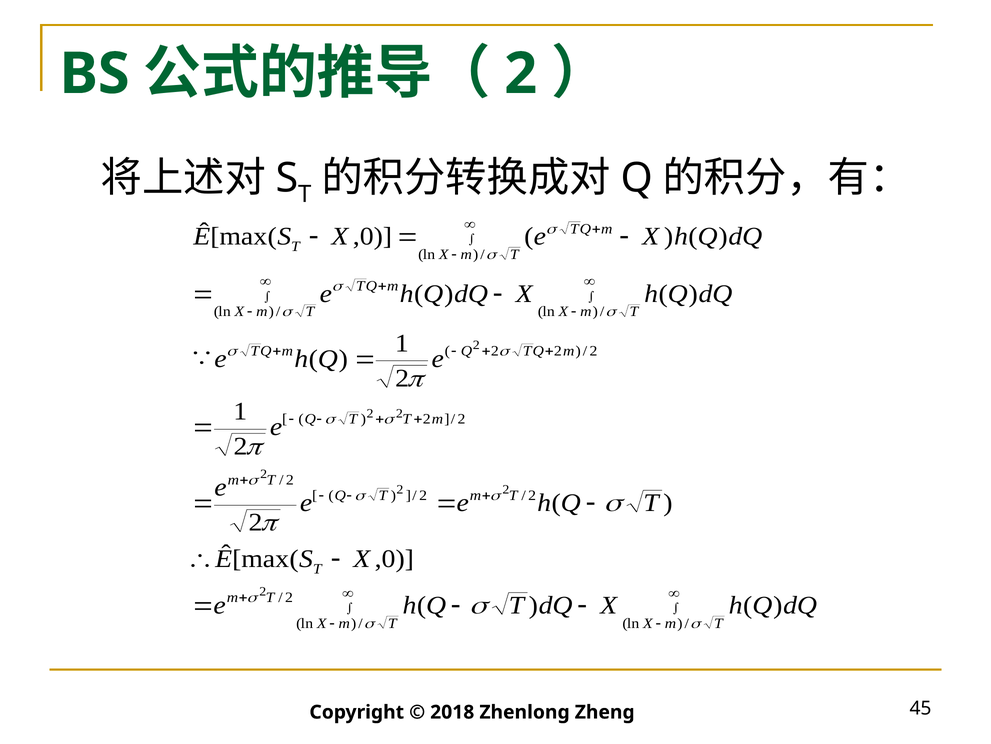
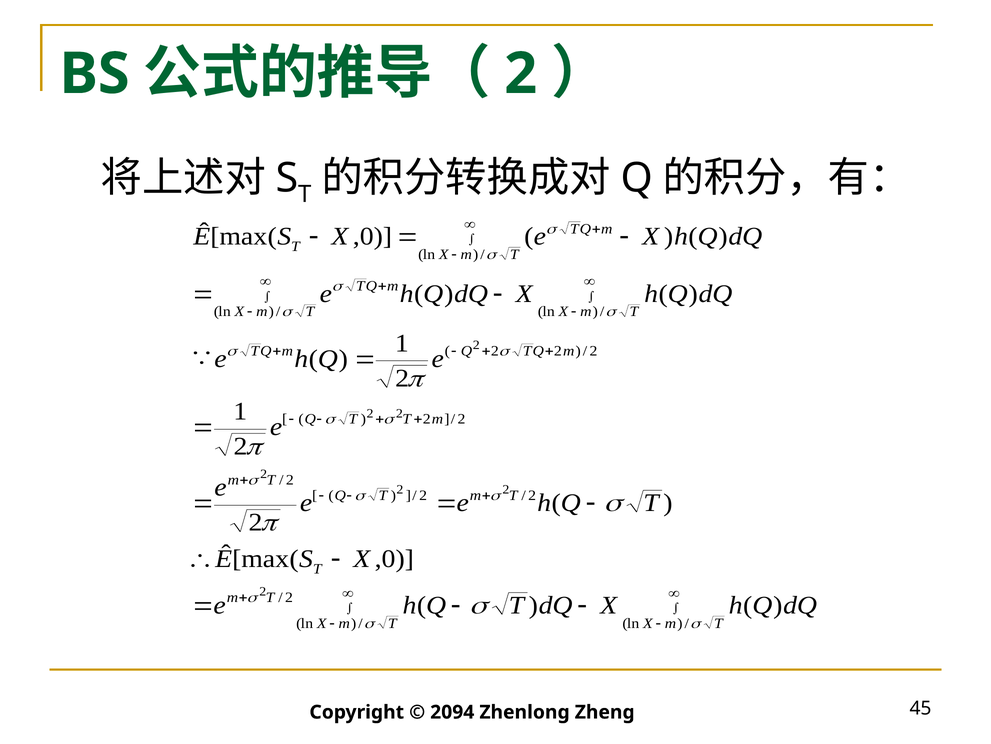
2018: 2018 -> 2094 (452, 712)
